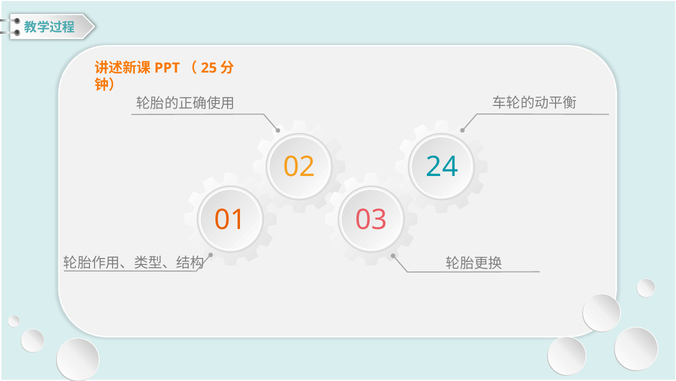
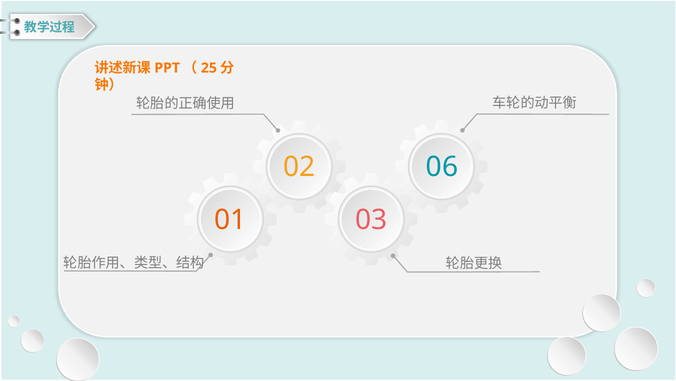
24: 24 -> 06 (442, 167)
